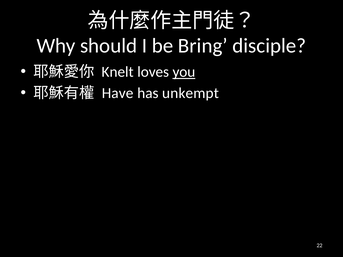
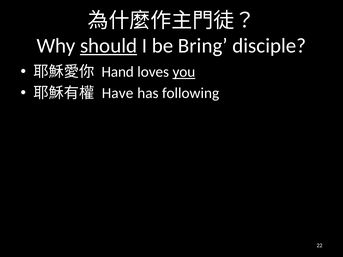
should underline: none -> present (109, 46)
Knelt: Knelt -> Hand (118, 72)
unkempt: unkempt -> following (191, 93)
